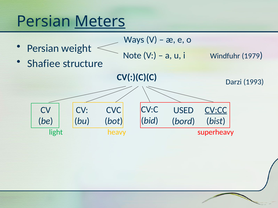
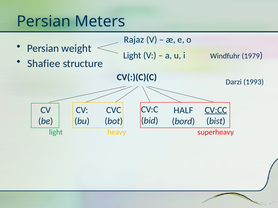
Meters underline: present -> none (100, 21)
Ways: Ways -> Rajaz (134, 40)
Note: Note -> Light (132, 56)
USED: USED -> HALF (183, 110)
